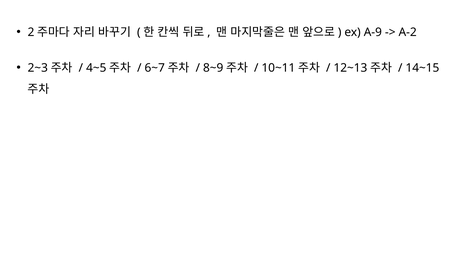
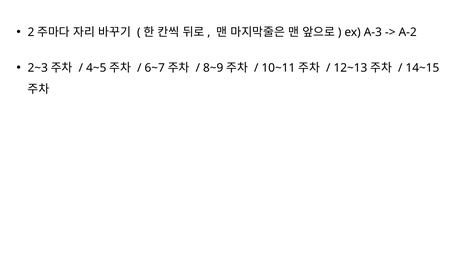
A-9: A-9 -> A-3 (373, 32)
